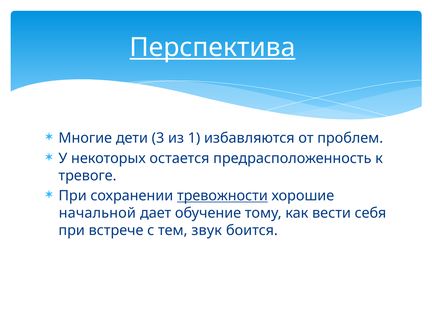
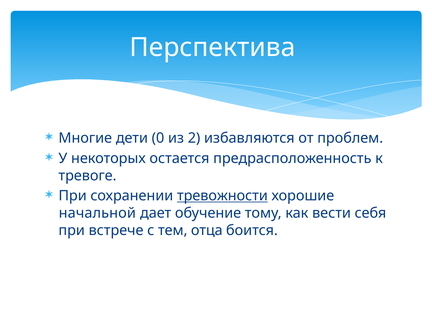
Перспектива underline: present -> none (213, 47)
3: 3 -> 0 (158, 138)
1: 1 -> 2 (194, 138)
звук: звук -> отца (207, 230)
